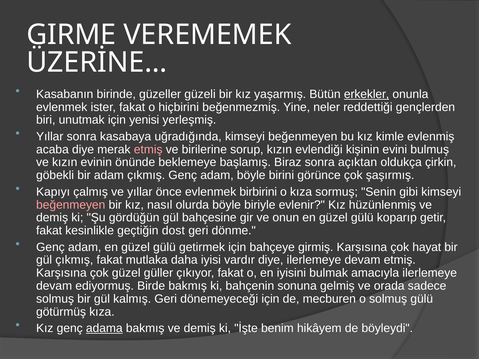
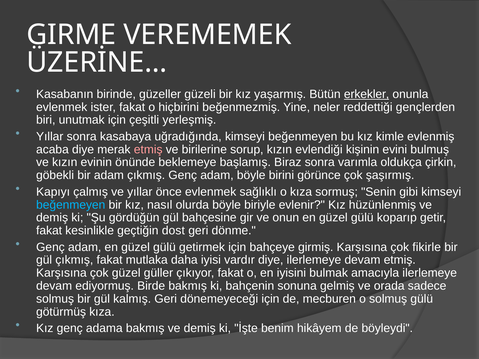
yenisi: yenisi -> çeşitli (144, 120)
açıktan: açıktan -> varımla (358, 162)
birbirini: birbirini -> sağlıklı (258, 192)
beğenmeyen colour: pink -> light blue (71, 205)
hayat: hayat -> fikirle (427, 247)
adama underline: present -> none (104, 328)
